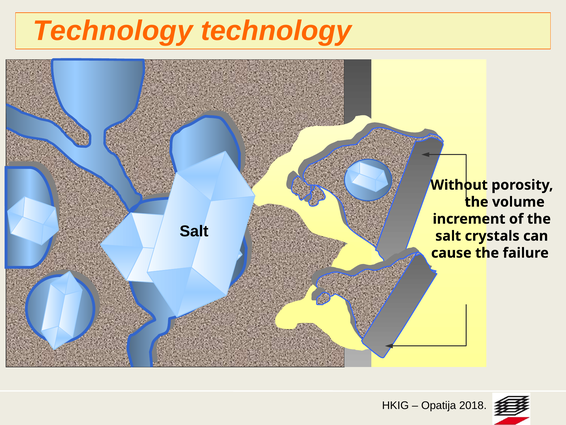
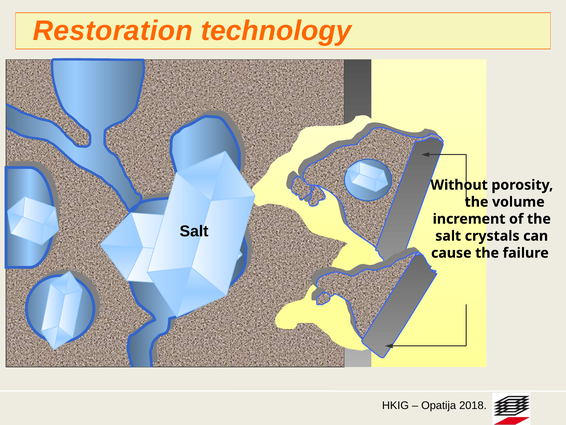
Technology: Technology -> Restoration (113, 31)
